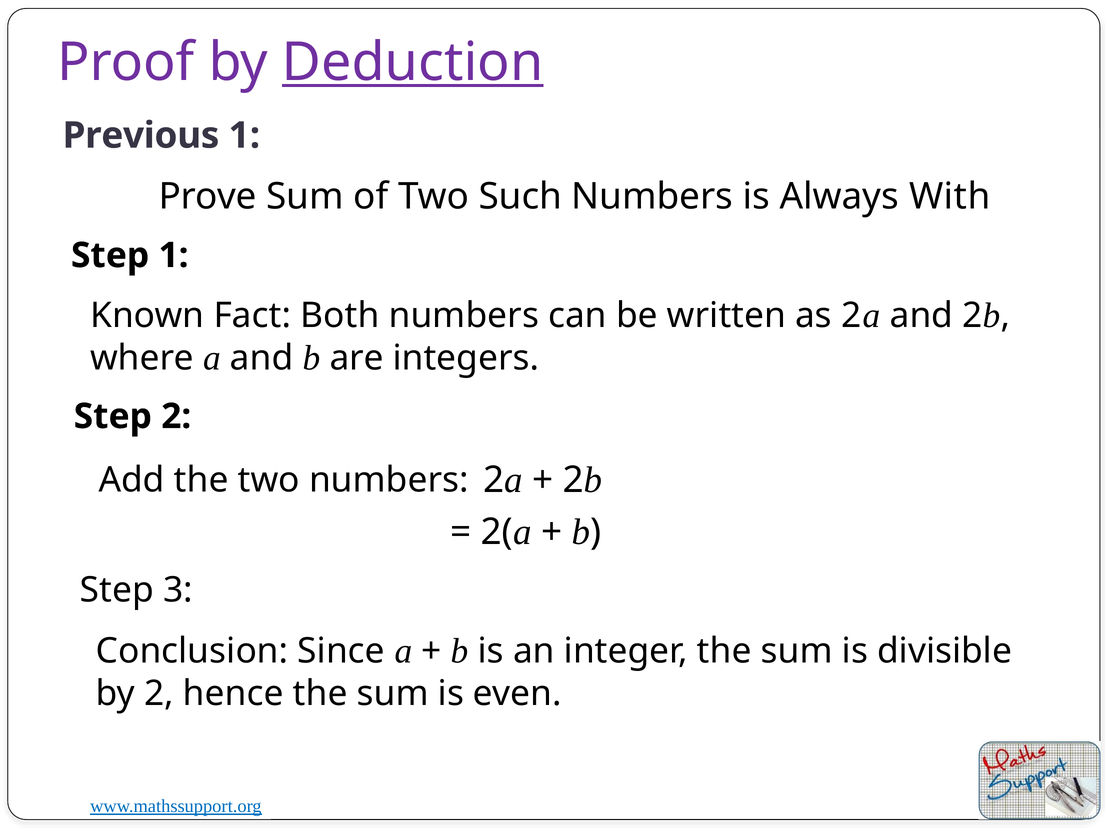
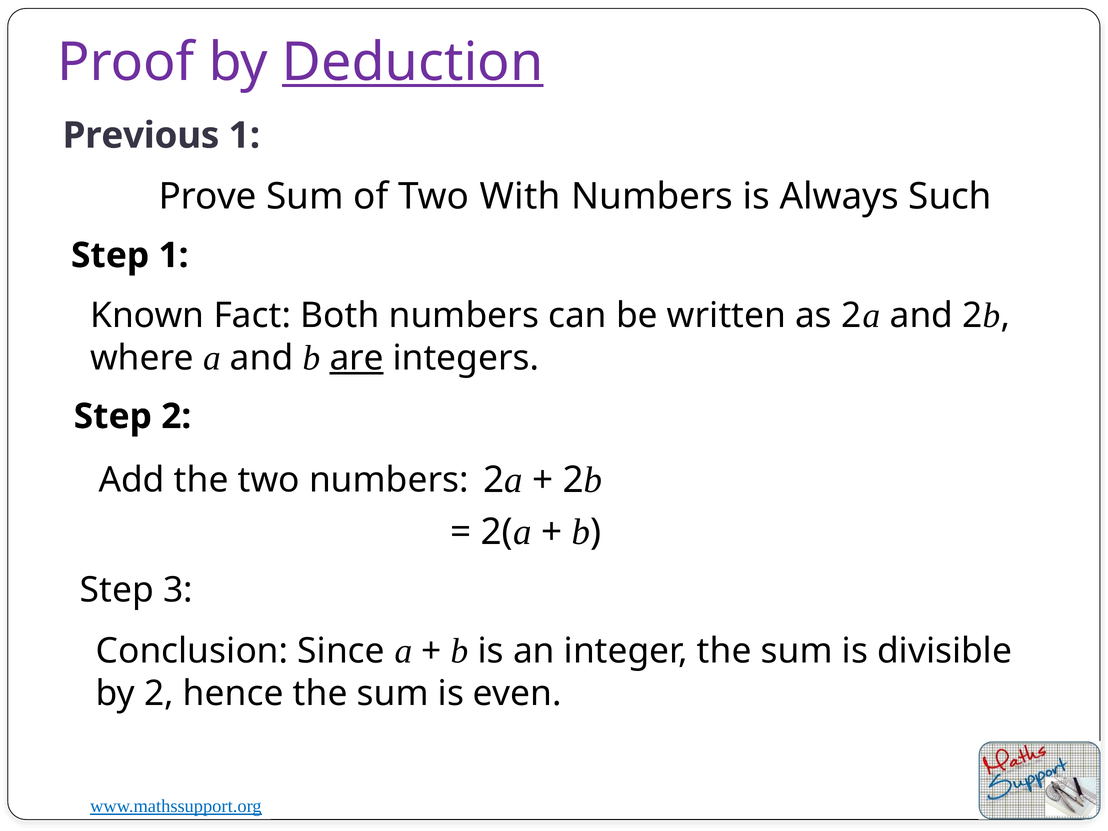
Such: Such -> With (520, 196)
With: With -> Such (950, 196)
are underline: none -> present (357, 358)
